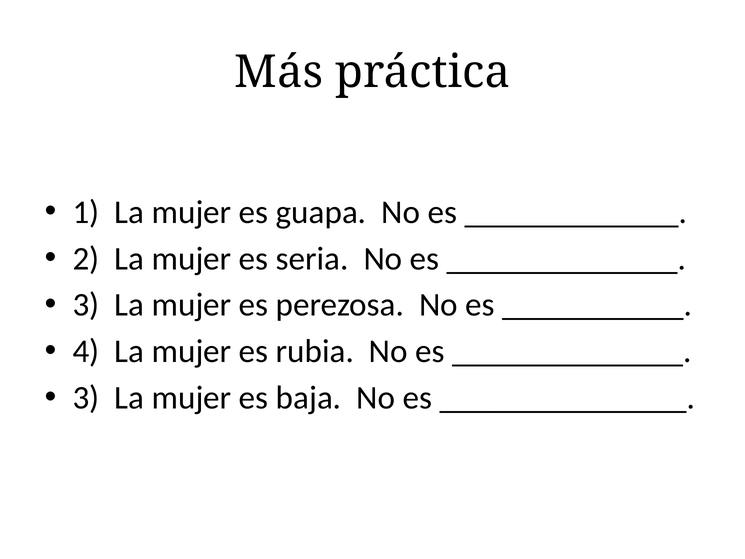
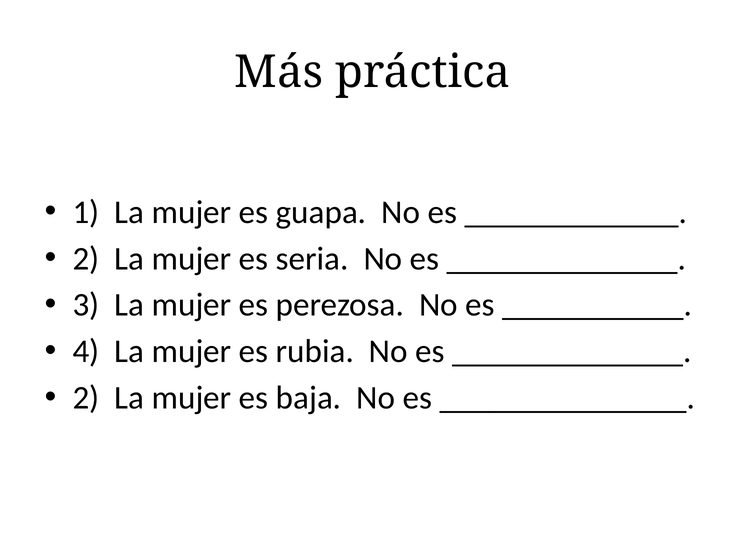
3: 3 -> 2 (86, 398)
